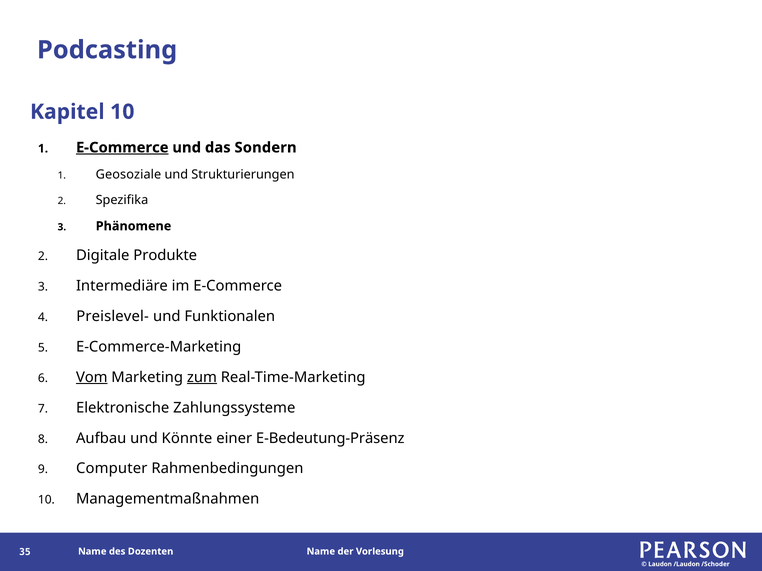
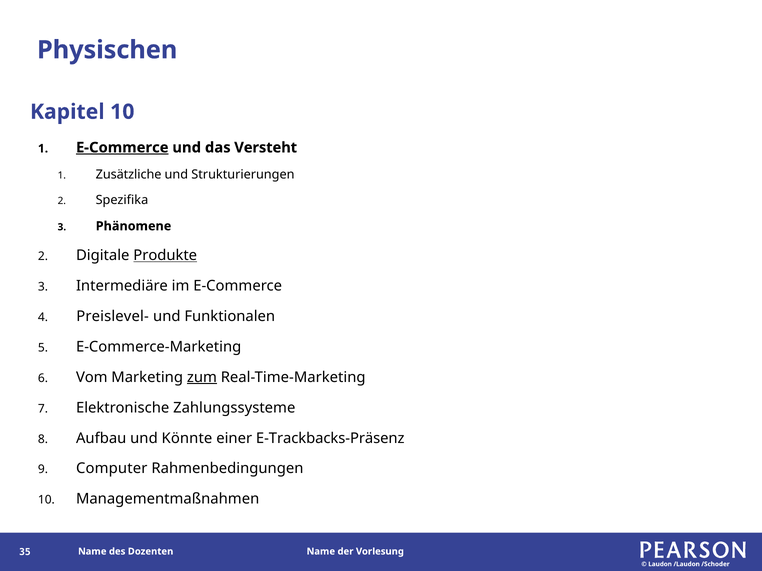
Podcasting: Podcasting -> Physischen (107, 50)
Sondern: Sondern -> Versteht (266, 148)
Geosoziale: Geosoziale -> Zusätzliche (129, 175)
Produkte underline: none -> present (165, 256)
Vom underline: present -> none (92, 378)
E-Bedeutung-Präsenz: E-Bedeutung-Präsenz -> E-Trackbacks-Präsenz (330, 439)
